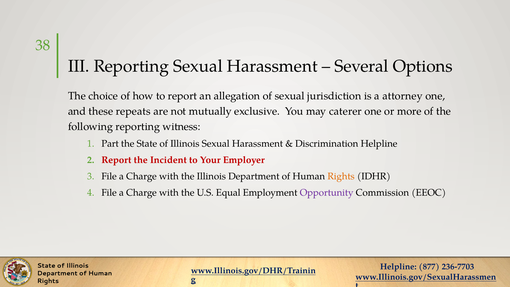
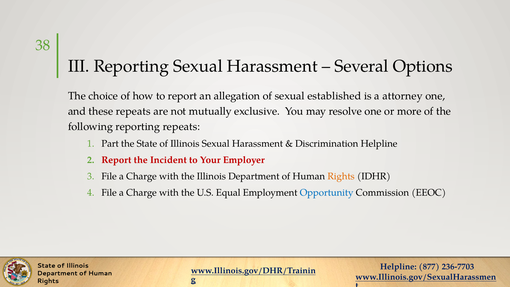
jurisdiction: jurisdiction -> established (334, 96)
caterer: caterer -> resolve (345, 111)
reporting witness: witness -> repeats (181, 126)
Opportunity colour: purple -> blue (327, 193)
